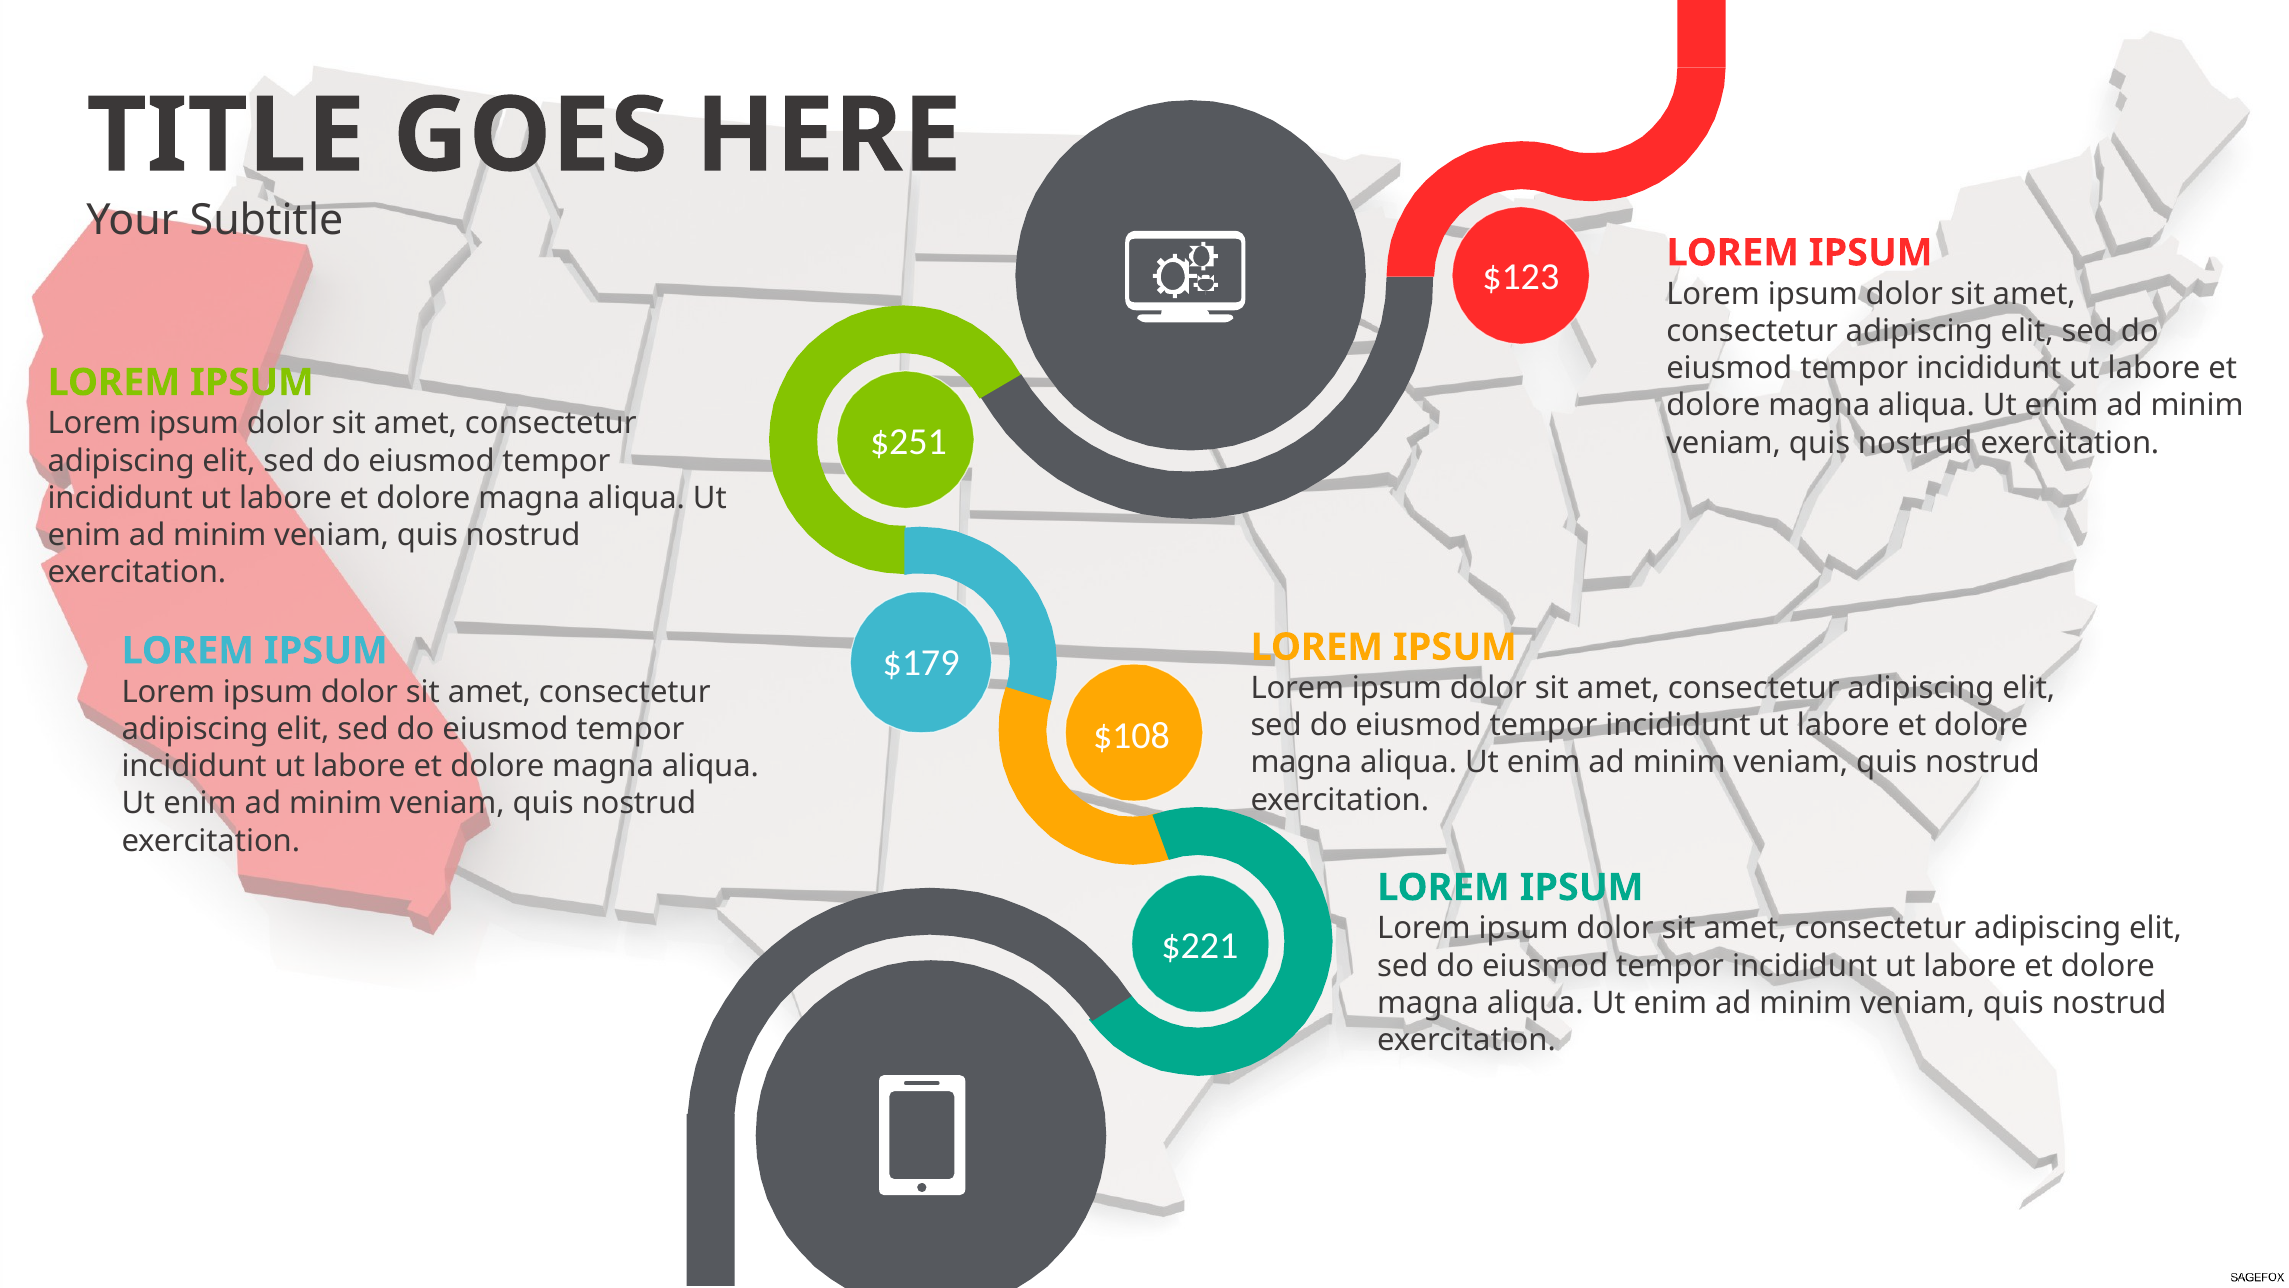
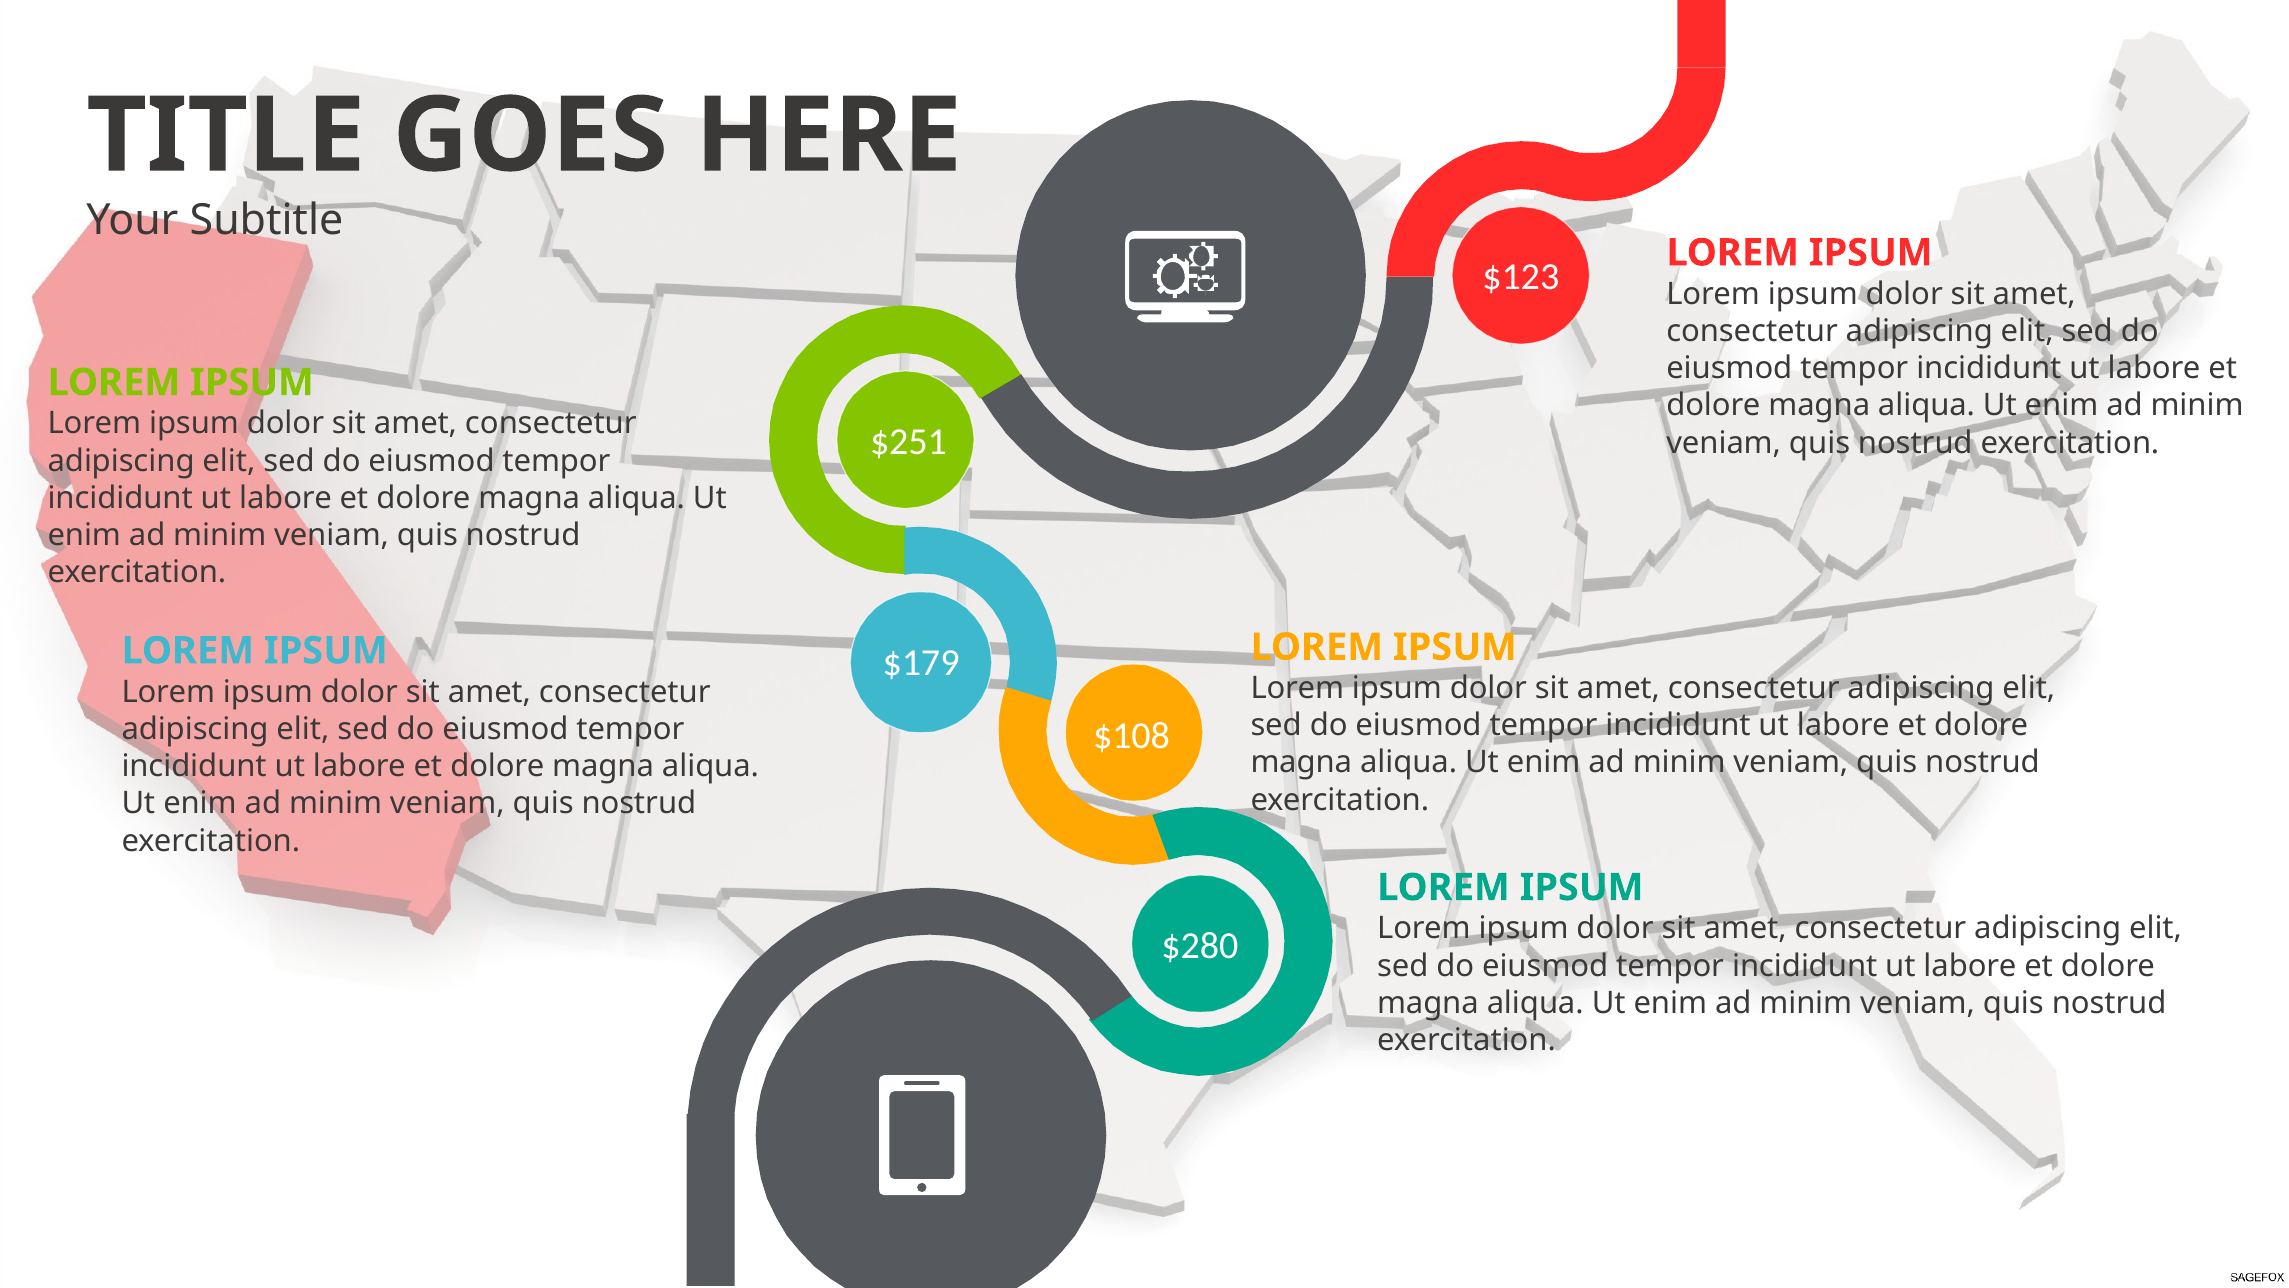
$221: $221 -> $280 (1200, 945)
